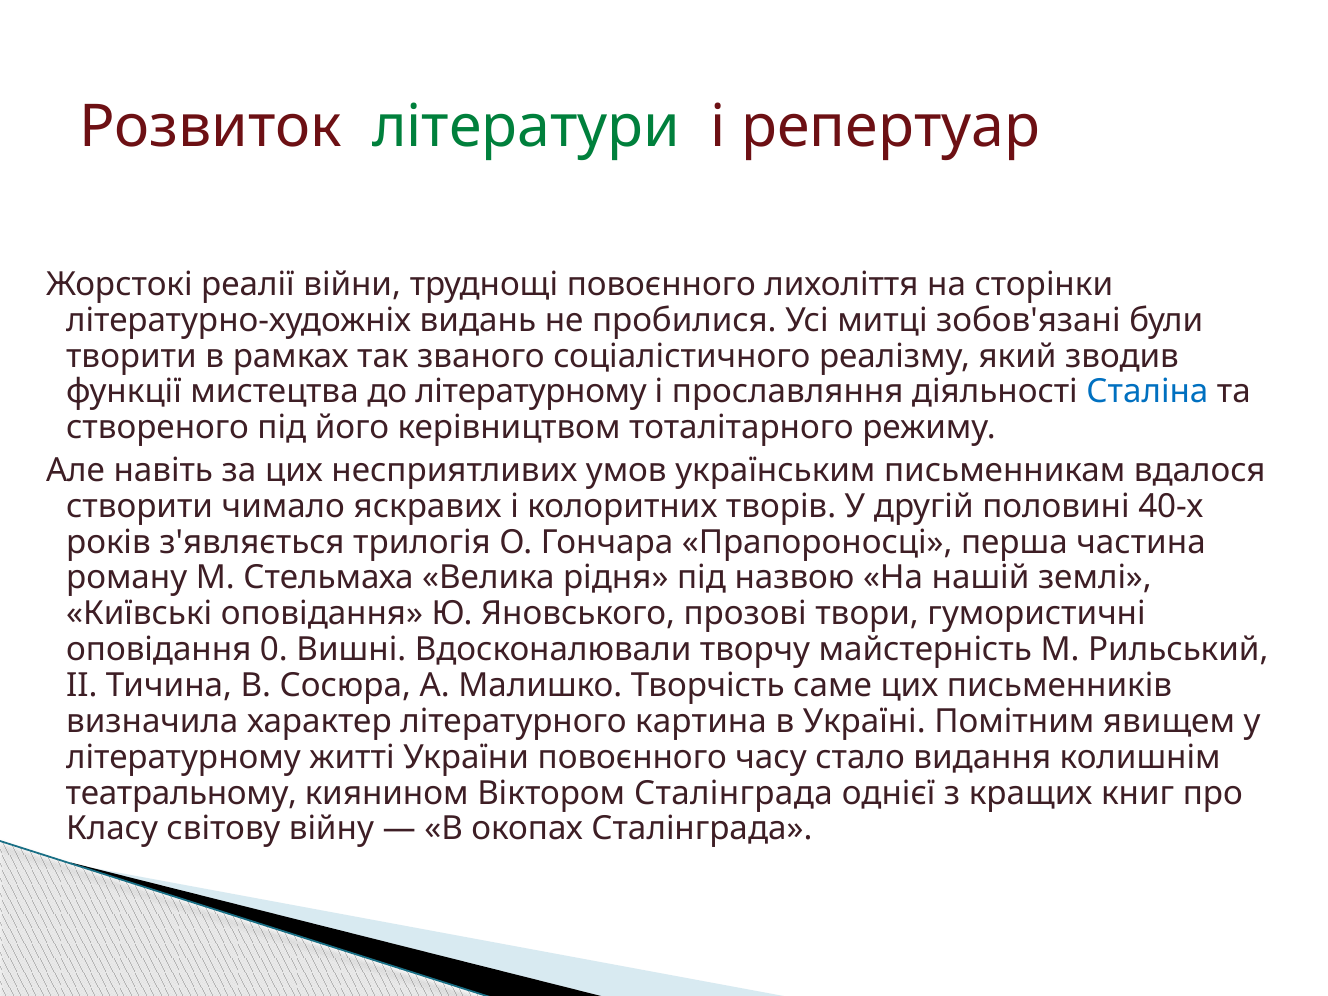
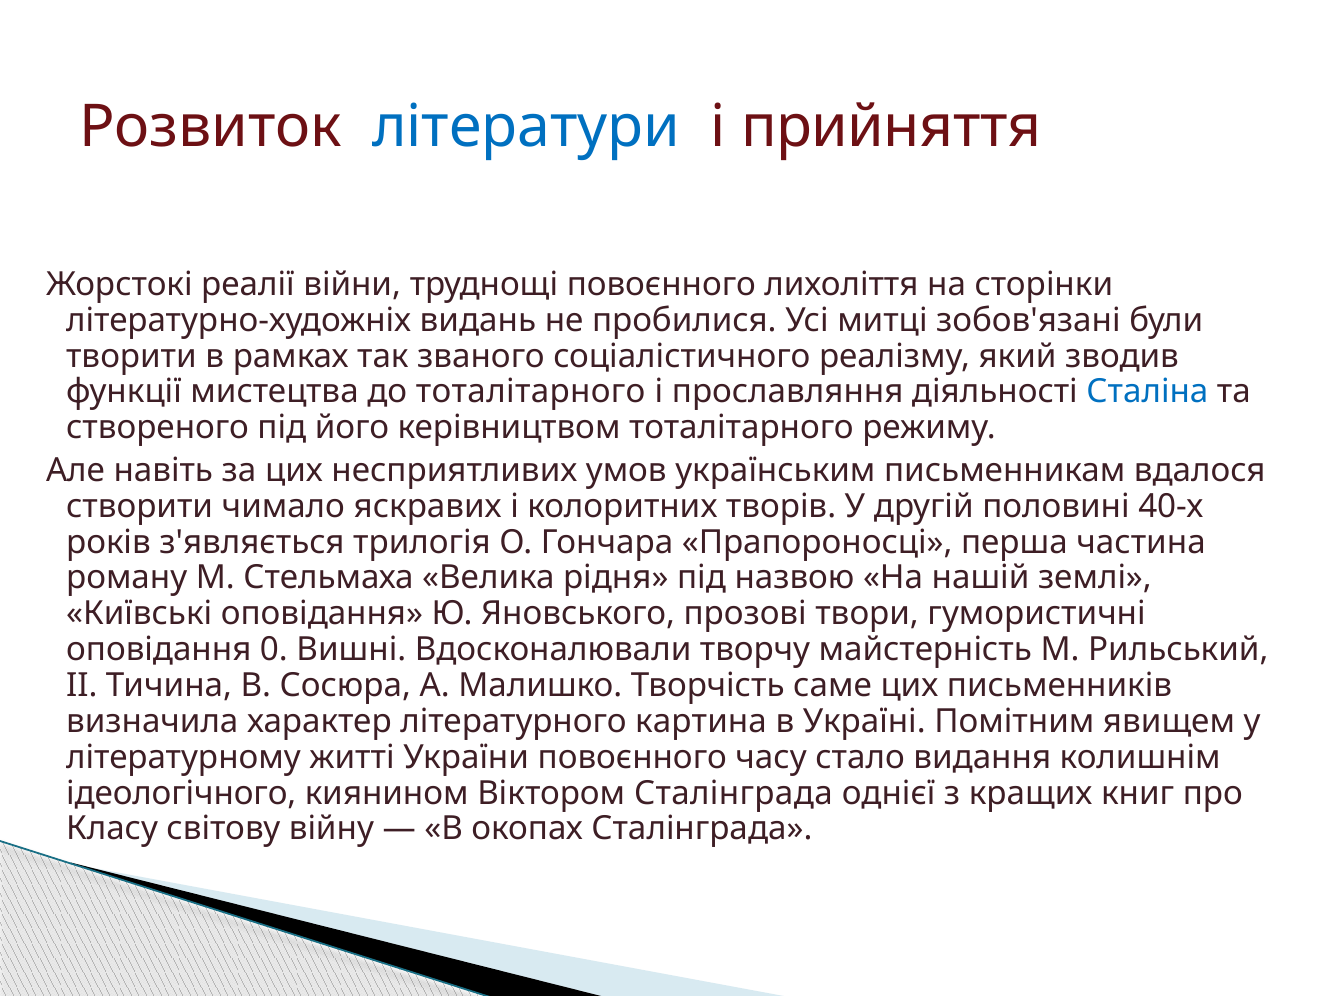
літератури colour: green -> blue (526, 127)
репертуар: репертуар -> прийняття (891, 127)
до літературному: літературному -> тоталітарного (531, 392)
театральному: театральному -> ідеологічного (181, 793)
